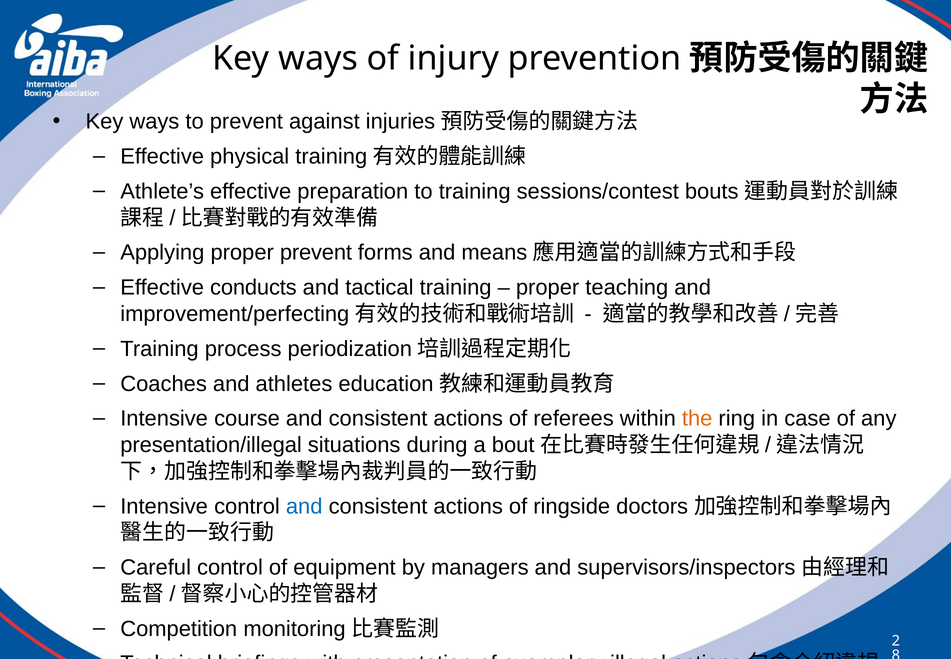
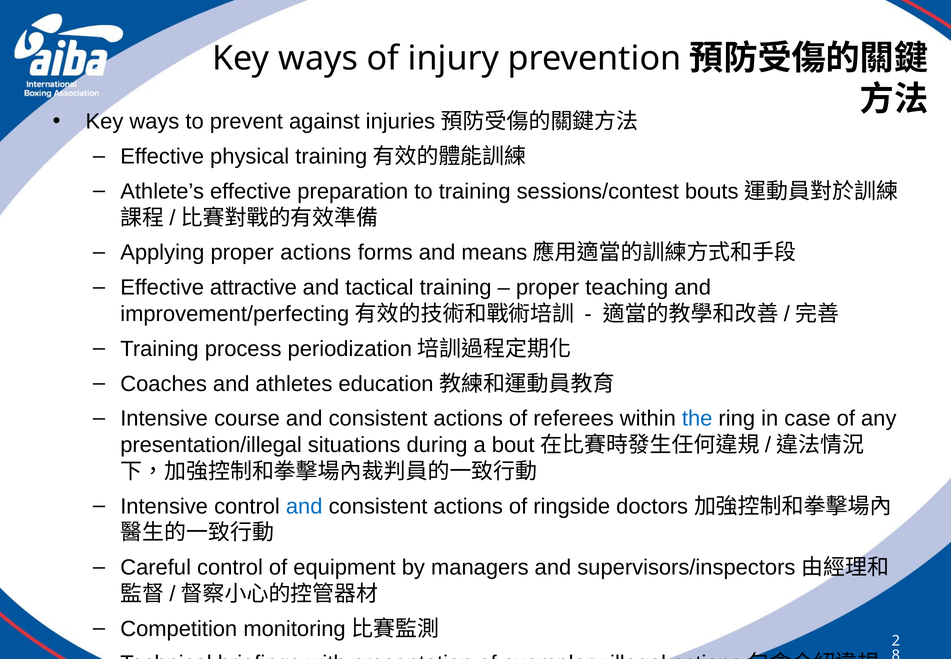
proper prevent: prevent -> actions (316, 252)
conducts: conducts -> attractive (253, 287)
the colour: orange -> blue (697, 418)
